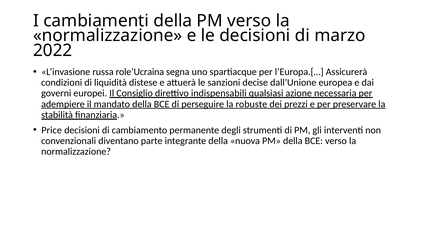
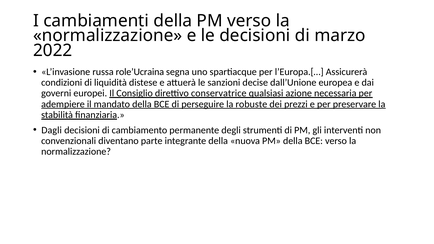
indispensabili: indispensabili -> conservatrice (219, 93)
Price: Price -> Dagli (52, 130)
